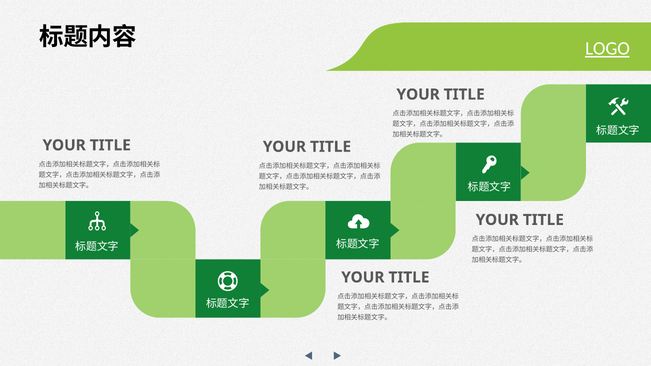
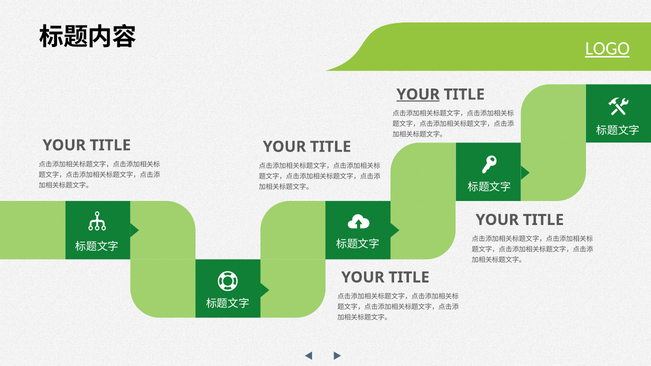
YOUR underline: none -> present (418, 95)
